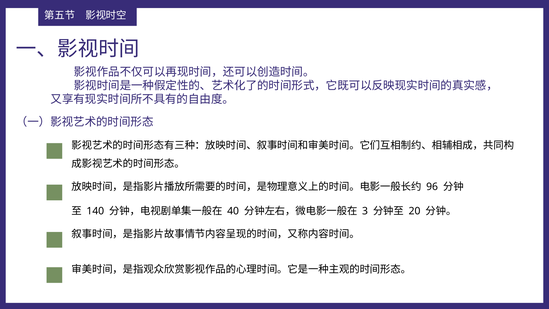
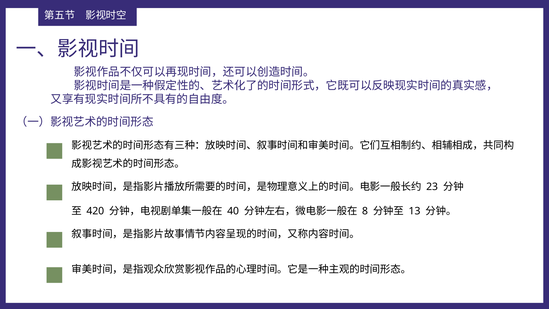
96: 96 -> 23 (432, 187)
140: 140 -> 420 (95, 211)
3: 3 -> 8 (365, 211)
20: 20 -> 13 (415, 211)
